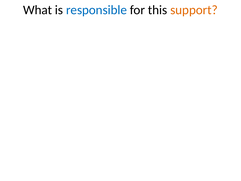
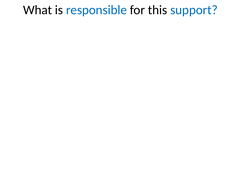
support colour: orange -> blue (194, 10)
